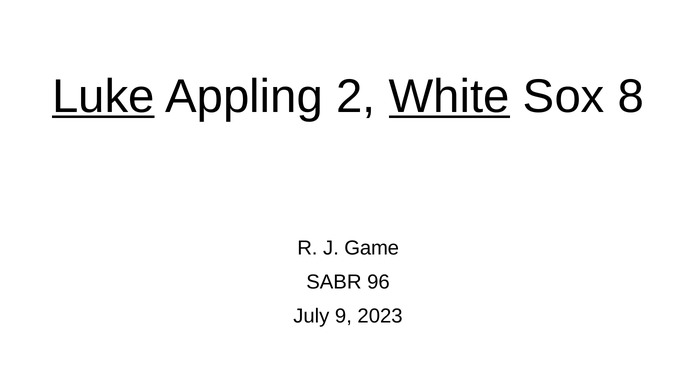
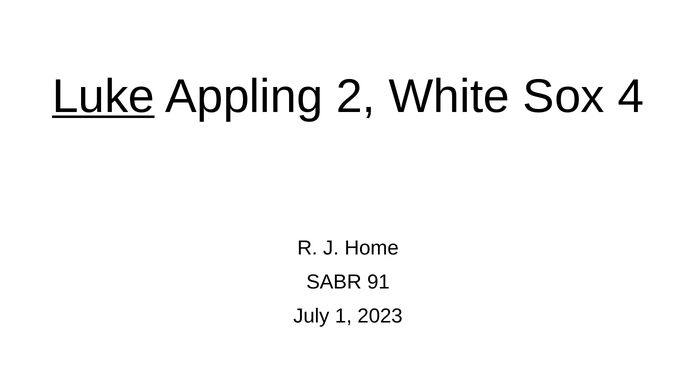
White underline: present -> none (449, 97)
8: 8 -> 4 (631, 97)
Game: Game -> Home (372, 249)
96: 96 -> 91 (378, 283)
9: 9 -> 1 (343, 316)
